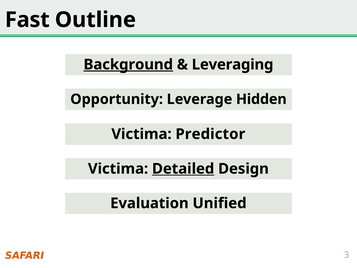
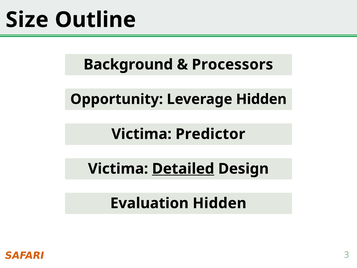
Fast: Fast -> Size (27, 20)
Background underline: present -> none (128, 64)
Leveraging: Leveraging -> Processors (232, 64)
Evaluation Unified: Unified -> Hidden (220, 203)
